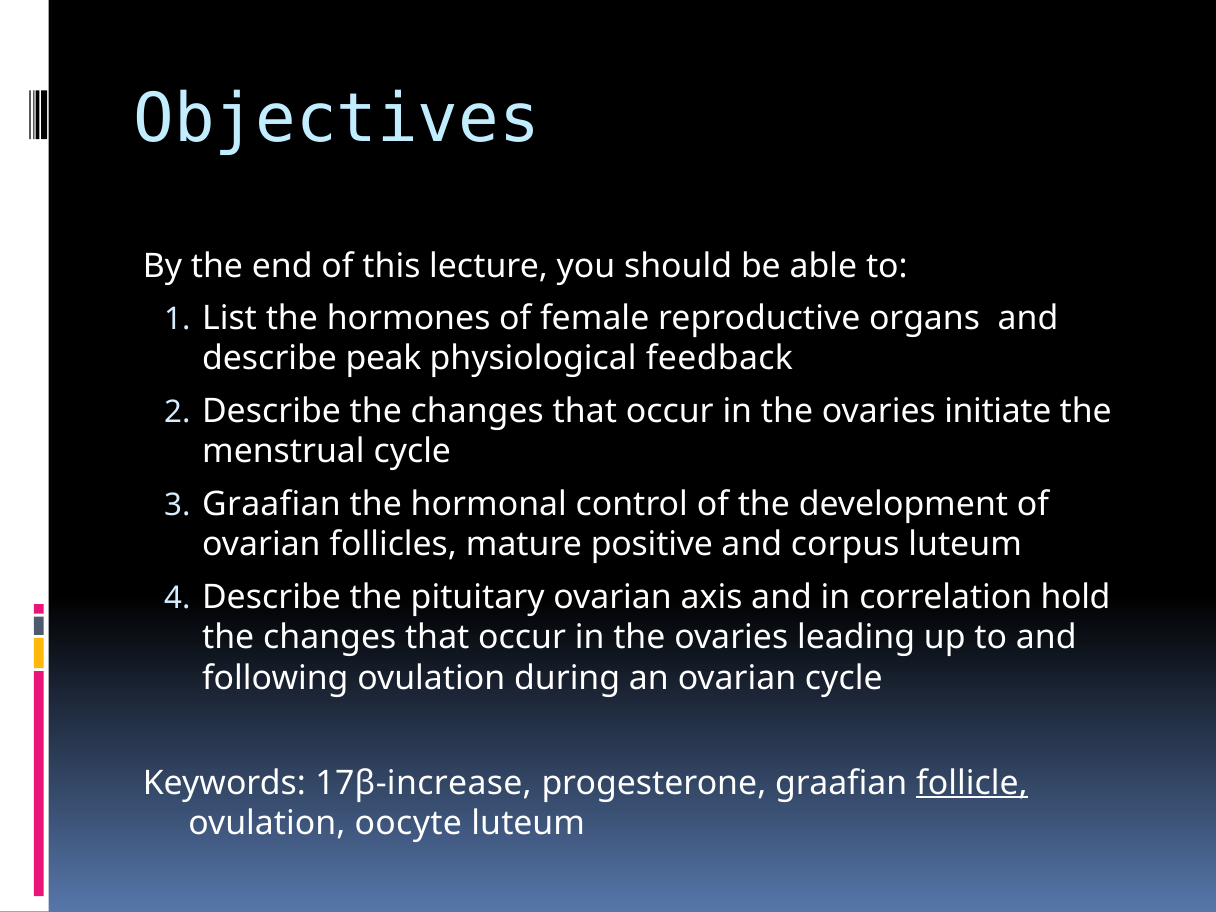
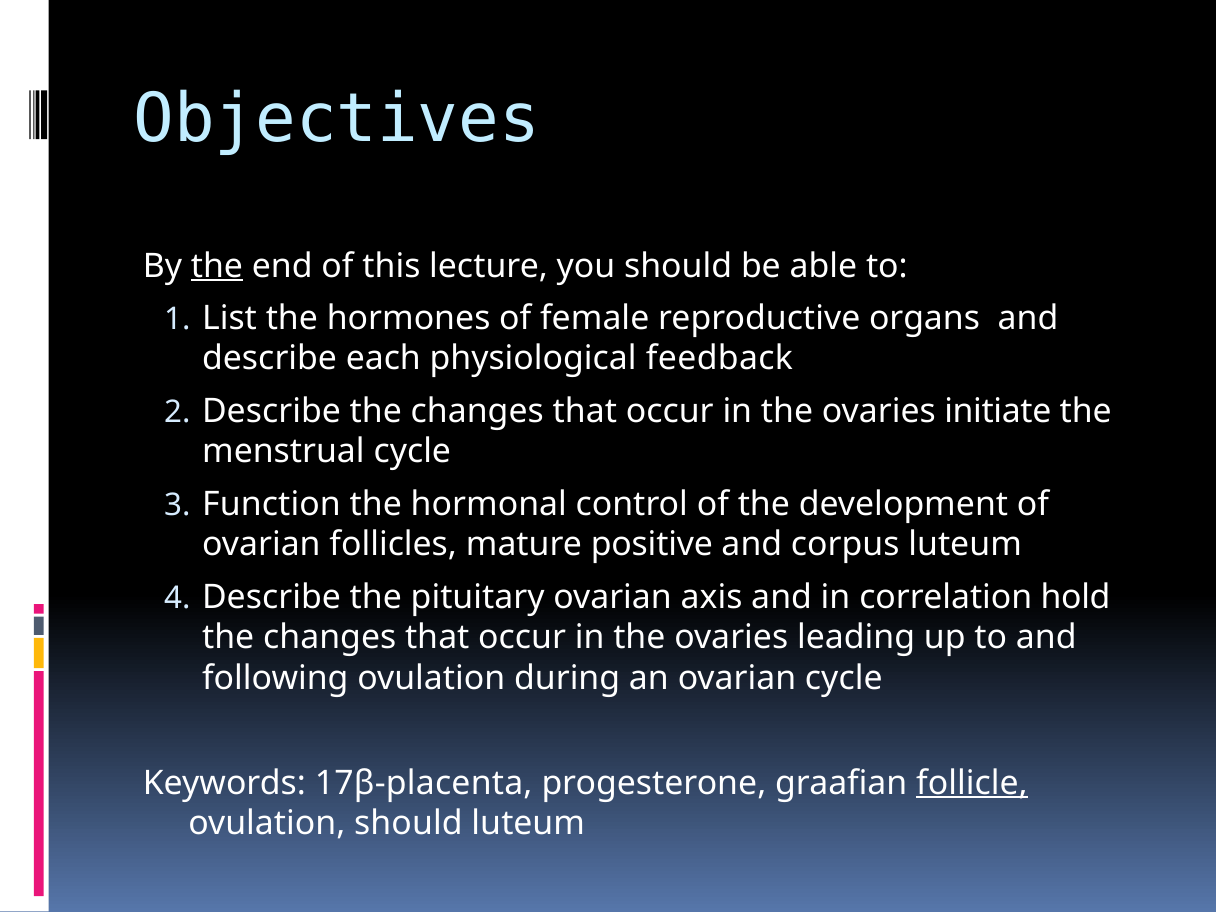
the underline: none -> present (217, 266)
peak: peak -> each (383, 359)
Graafian: Graafian -> Function (272, 504)
17β-increase: 17β-increase -> 17β-placenta (424, 783)
ovulation oocyte: oocyte -> should (408, 823)
